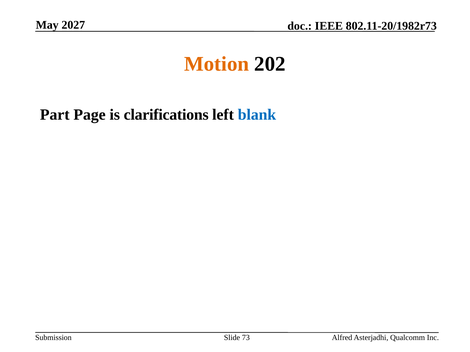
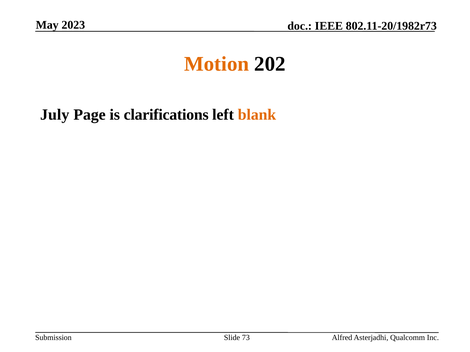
2027: 2027 -> 2023 (73, 25)
Part: Part -> July (55, 115)
blank colour: blue -> orange (257, 115)
